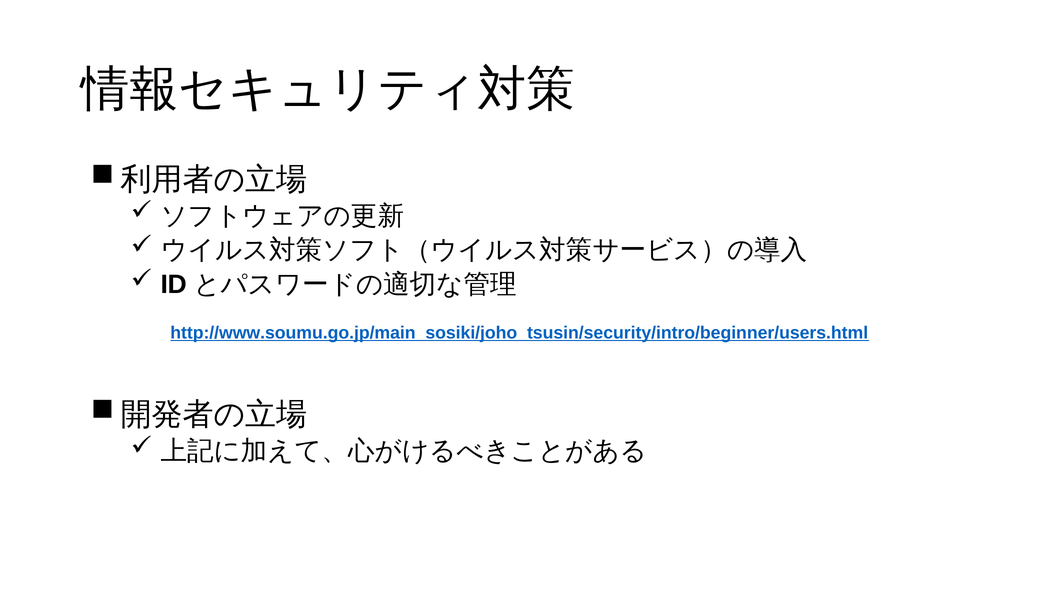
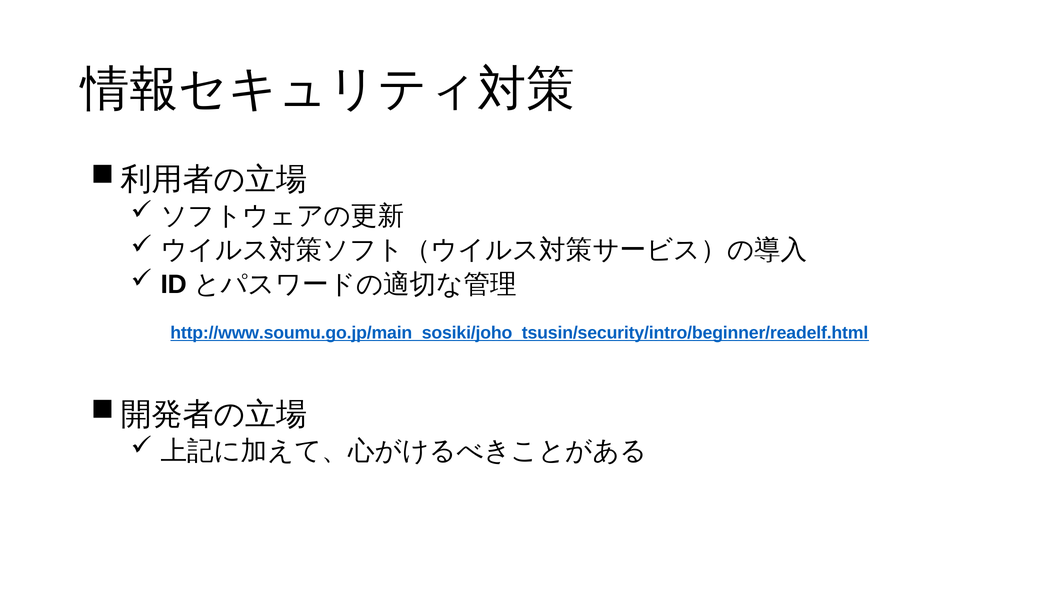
http://www.soumu.go.jp/main_sosiki/joho_tsusin/security/intro/beginner/users.html: http://www.soumu.go.jp/main_sosiki/joho_tsusin/security/intro/beginner/users.html -> http://www.soumu.go.jp/main_sosiki/joho_tsusin/security/intro/beginner/readelf.html (519, 333)
